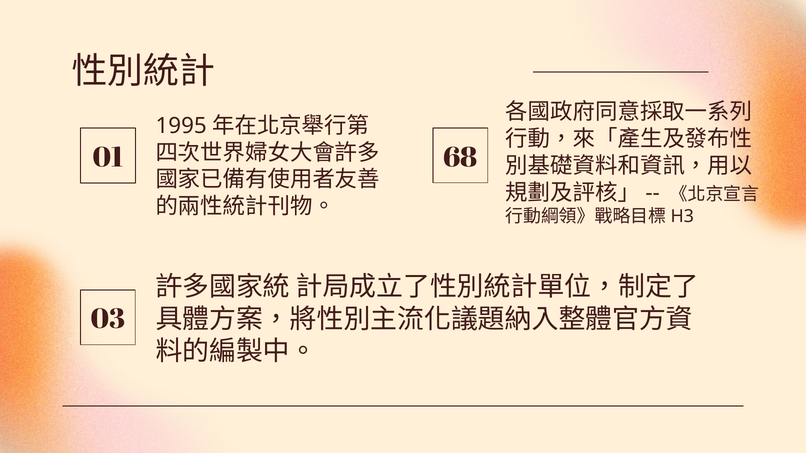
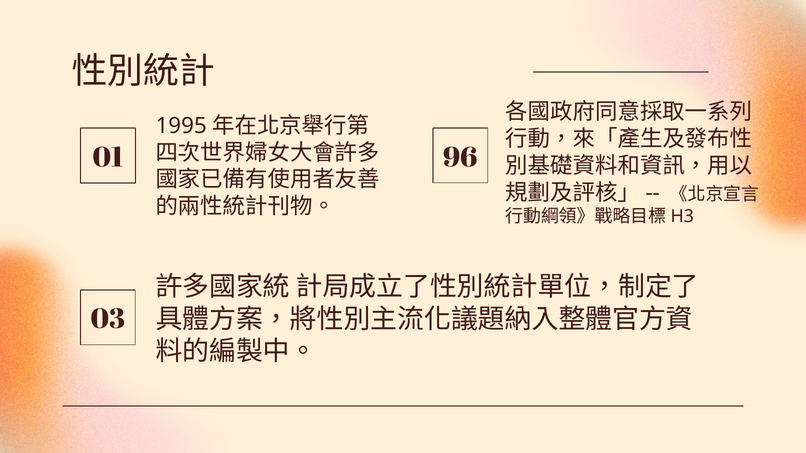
68: 68 -> 96 (461, 158)
